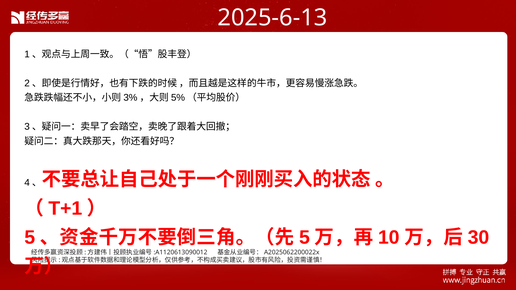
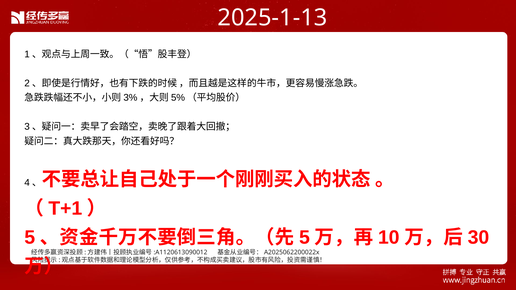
2025-6-13: 2025-6-13 -> 2025-1-13 (272, 18)
